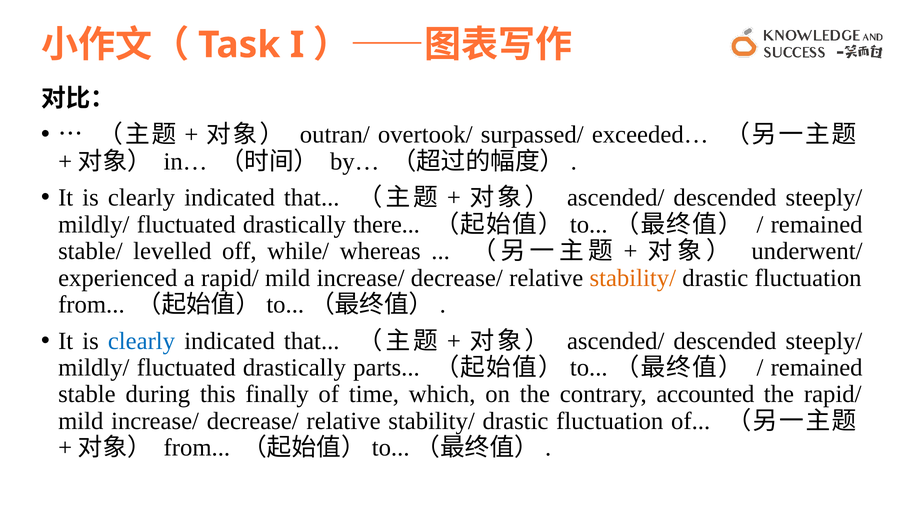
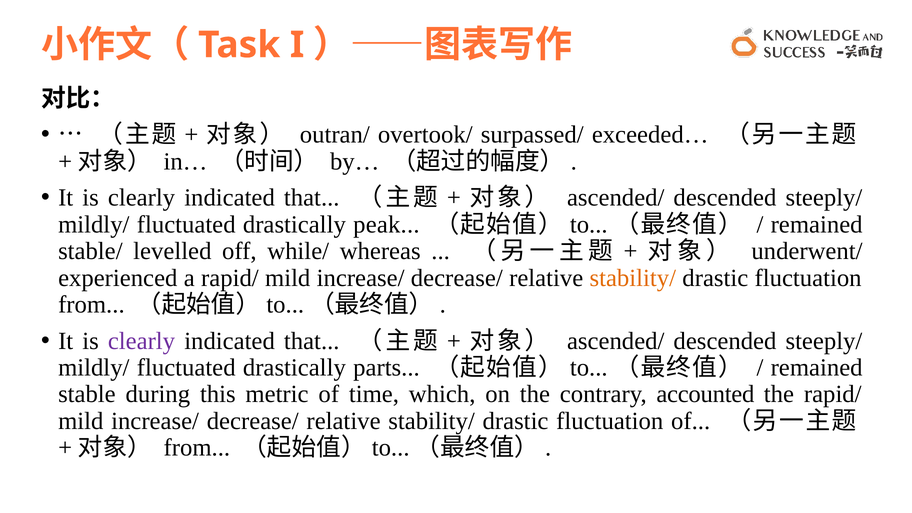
there: there -> peak (386, 224)
clearly colour: blue -> purple (141, 341)
finally: finally -> metric (277, 394)
